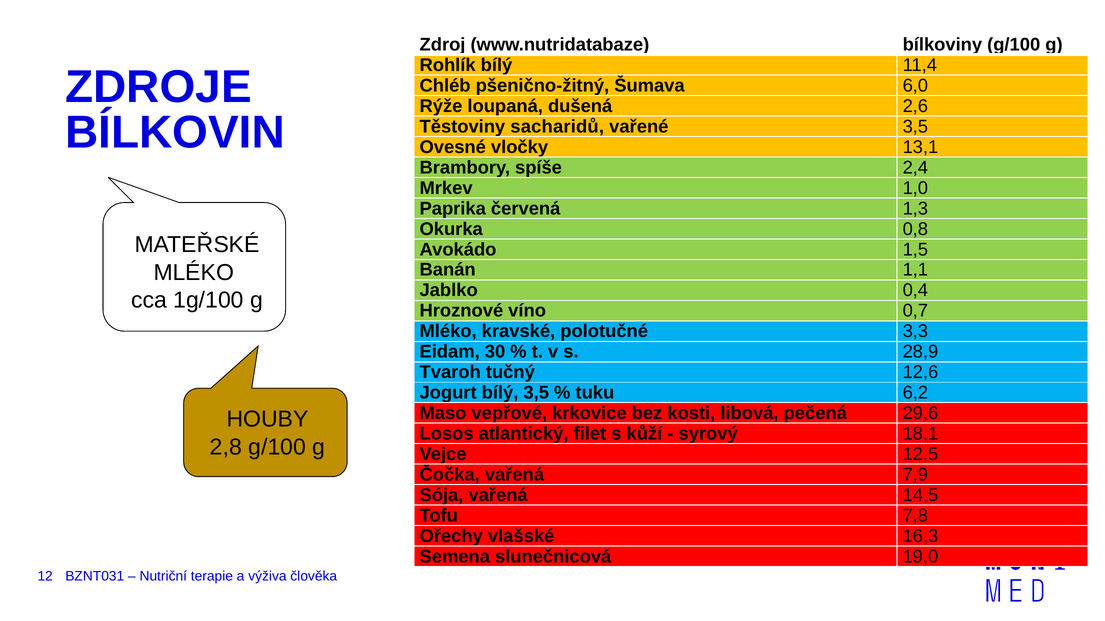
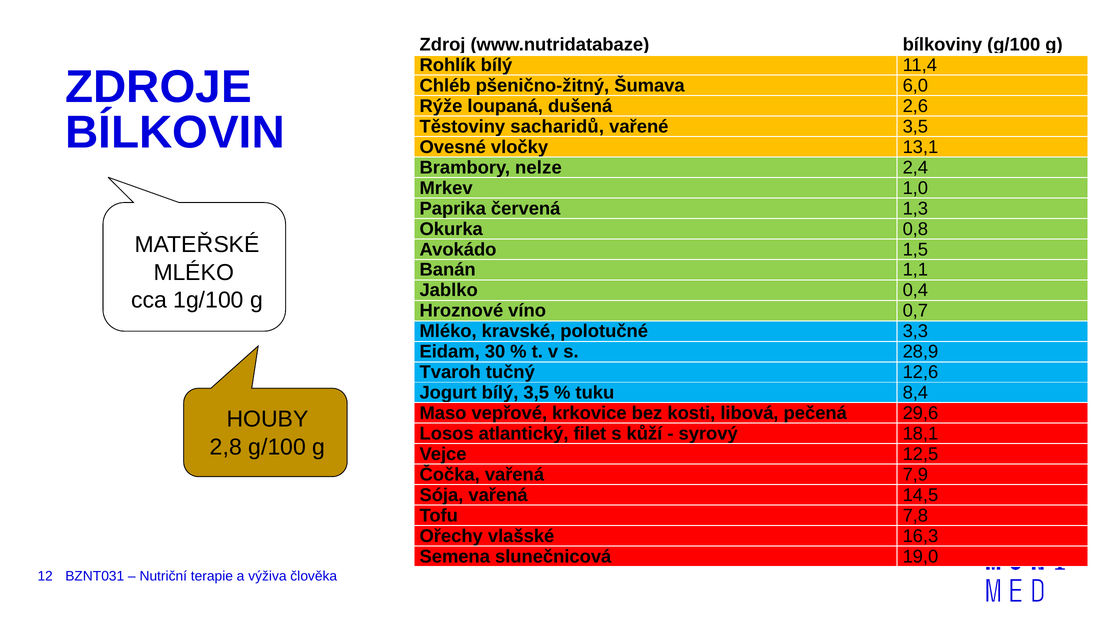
spíše: spíše -> nelze (538, 168)
6,2: 6,2 -> 8,4 (915, 393)
